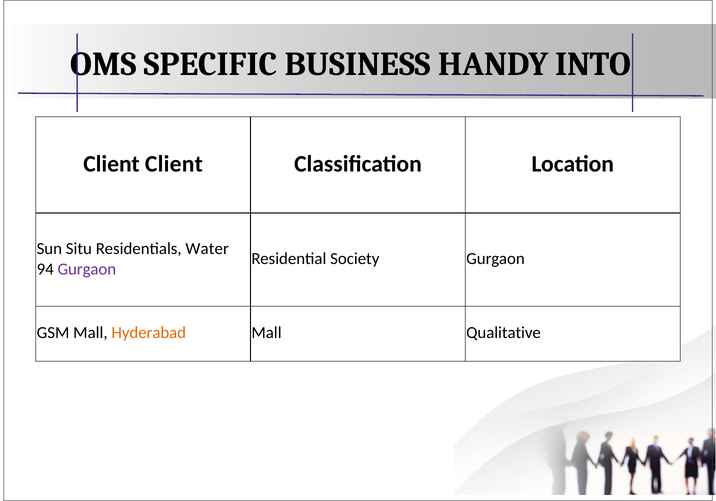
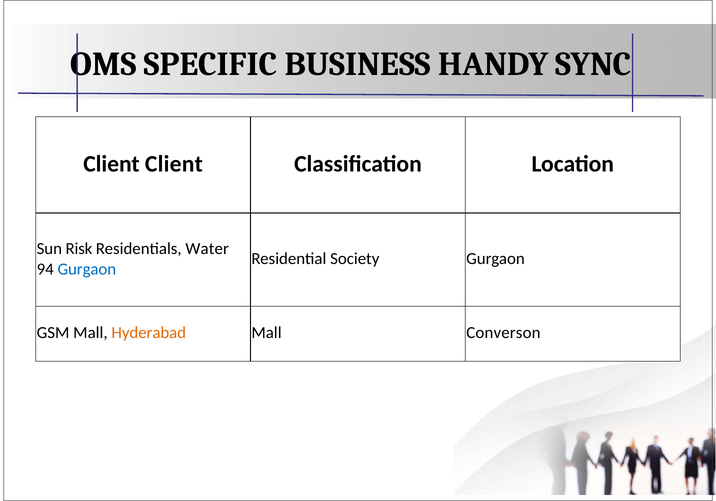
INTO: INTO -> SYNC (593, 64)
Situ: Situ -> Risk (79, 249)
Gurgaon colour: purple -> blue (87, 269)
Qualitative: Qualitative -> Converson (503, 333)
